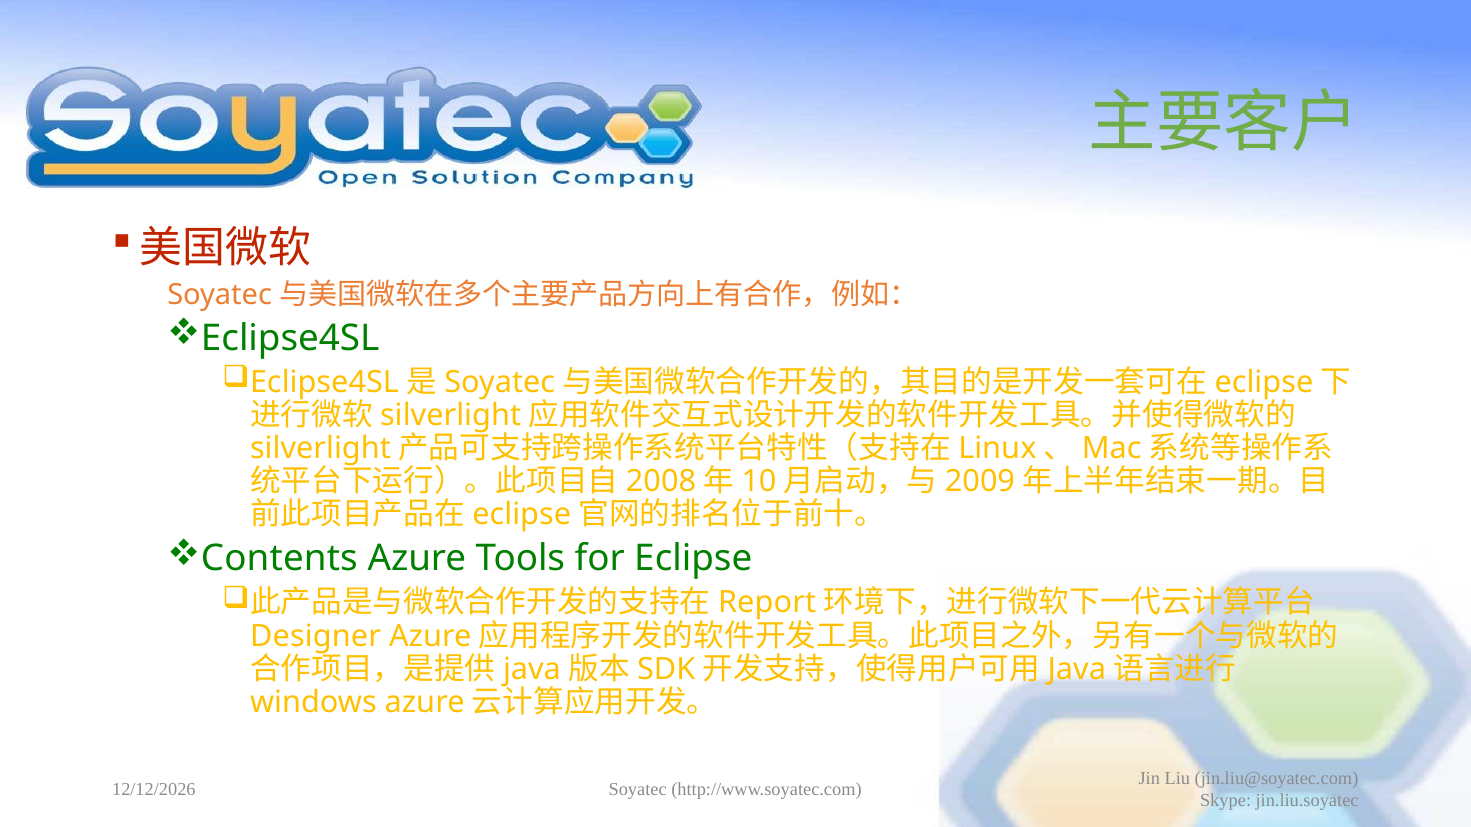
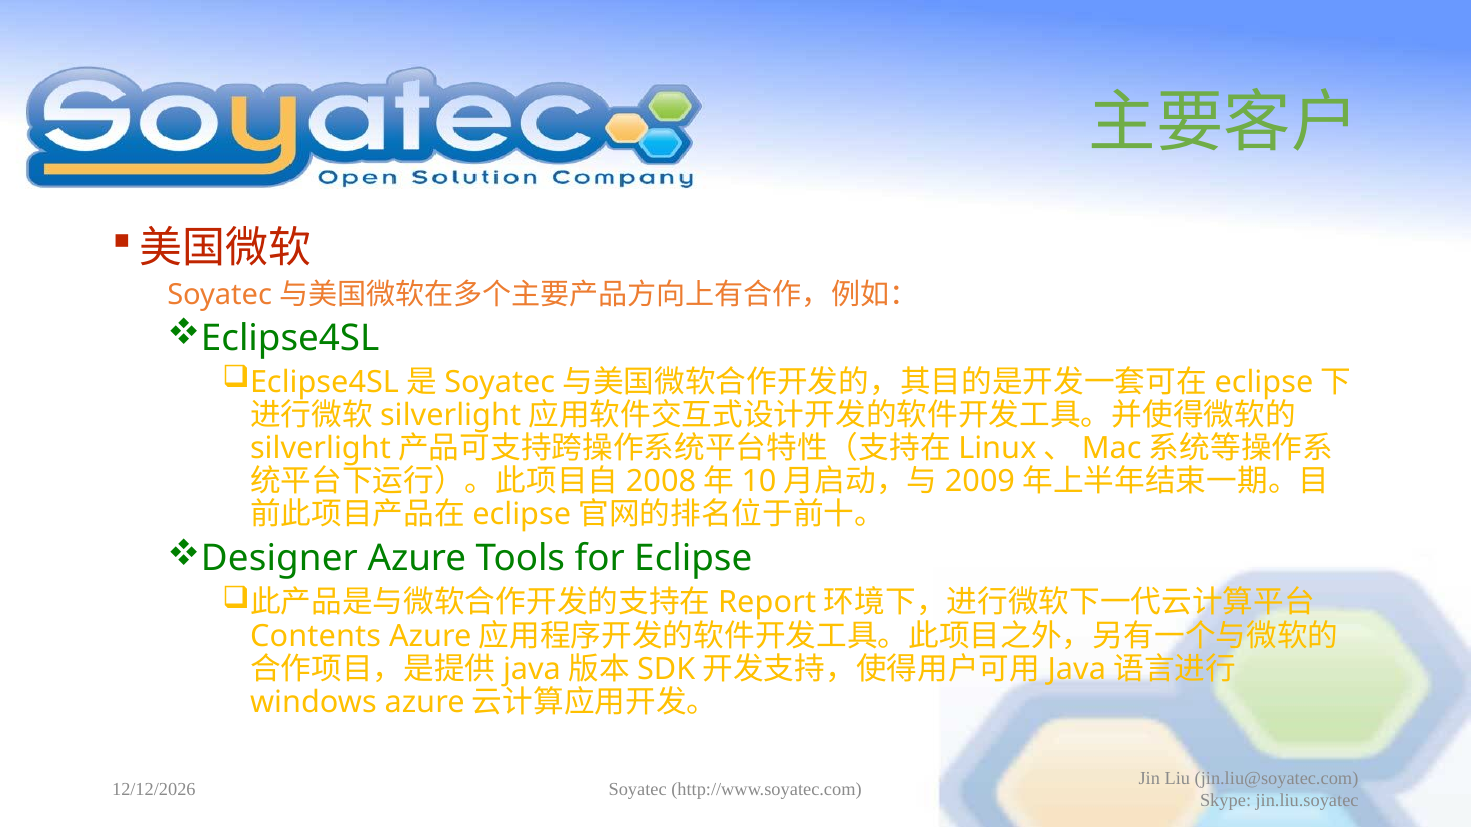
Contents: Contents -> Designer (279, 559)
Designer: Designer -> Contents (316, 636)
